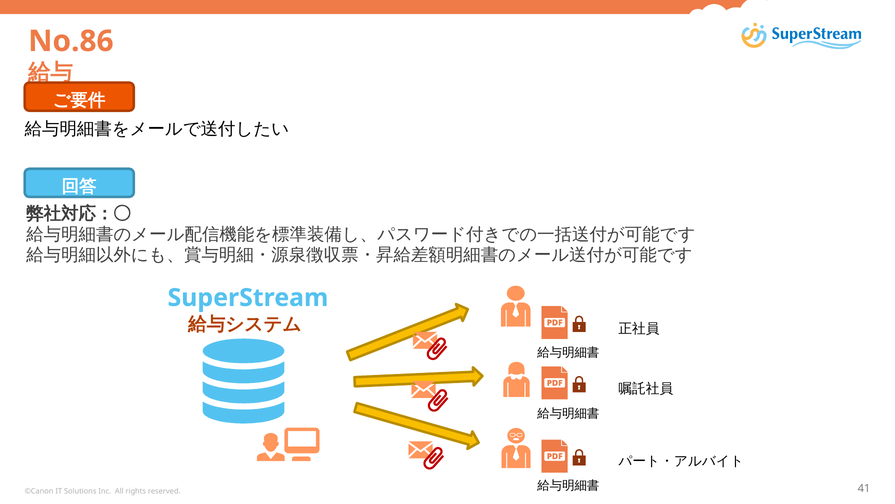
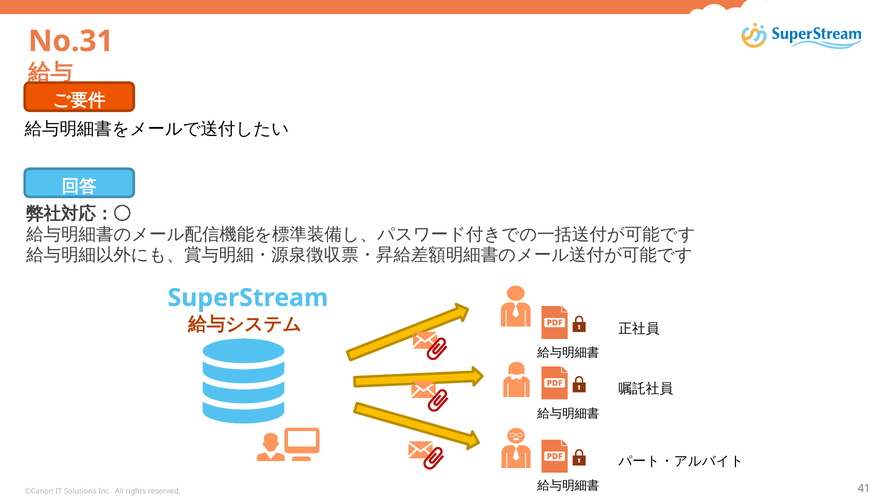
No.86: No.86 -> No.31 (71, 41)
